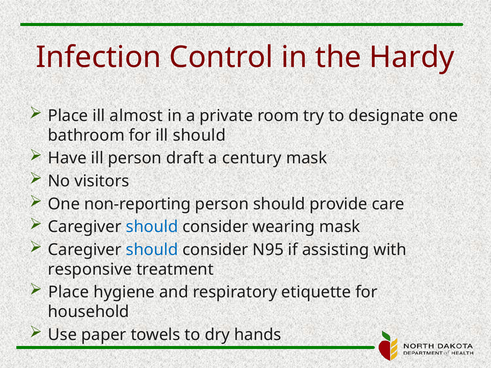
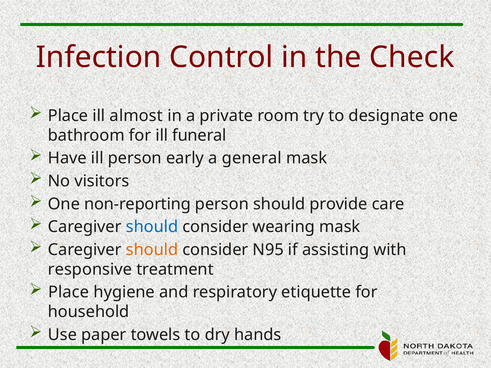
Hardy: Hardy -> Check (412, 57)
ill should: should -> funeral (199, 135)
draft: draft -> early (185, 158)
century: century -> general (252, 158)
should colour: blue -> orange (152, 250)
